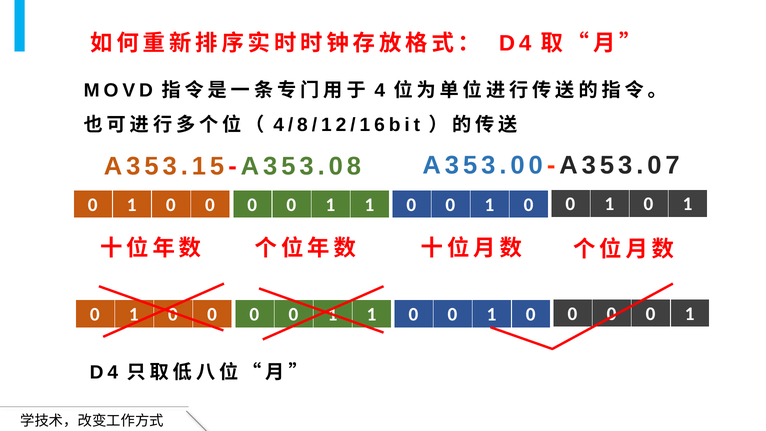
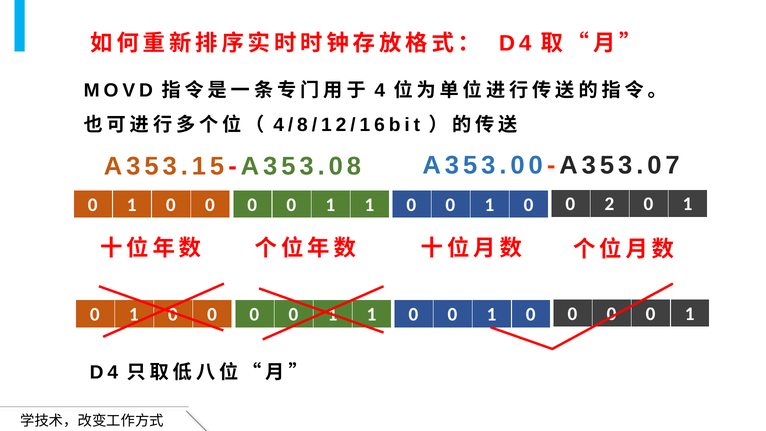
1 0 0 1: 1 -> 2 (609, 204)
